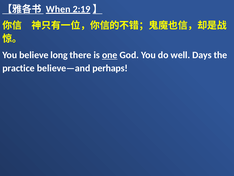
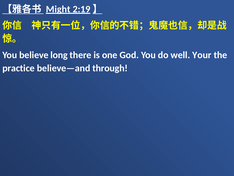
When: When -> Might (58, 9)
one underline: present -> none (110, 55)
Days: Days -> Your (202, 55)
perhaps: perhaps -> through (110, 68)
